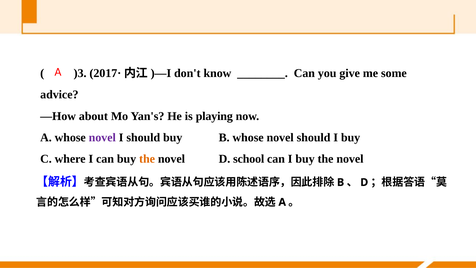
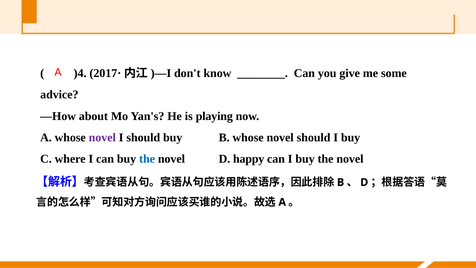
)3: )3 -> )4 (80, 73)
the colour: orange -> blue (147, 159)
school: school -> happy (249, 159)
